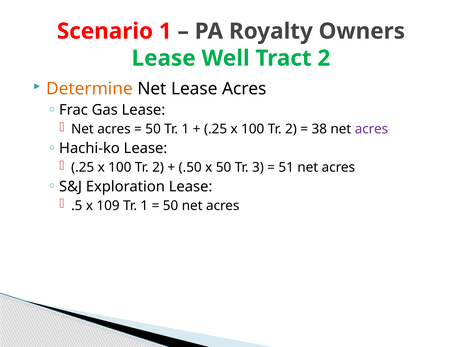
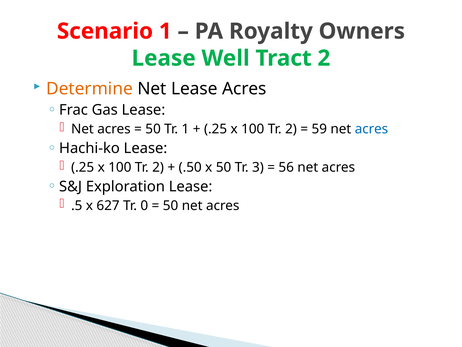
38: 38 -> 59 (319, 129)
acres colour: purple -> blue (371, 129)
51: 51 -> 56 (286, 167)
109: 109 -> 627 (108, 205)
1: 1 -> 0 (144, 205)
